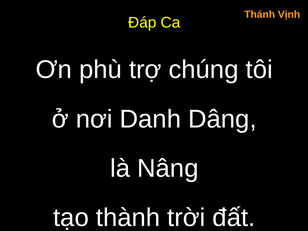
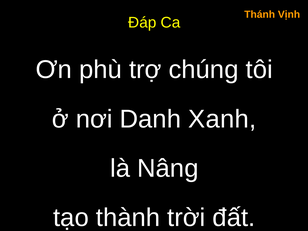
Dâng: Dâng -> Xanh (222, 119)
